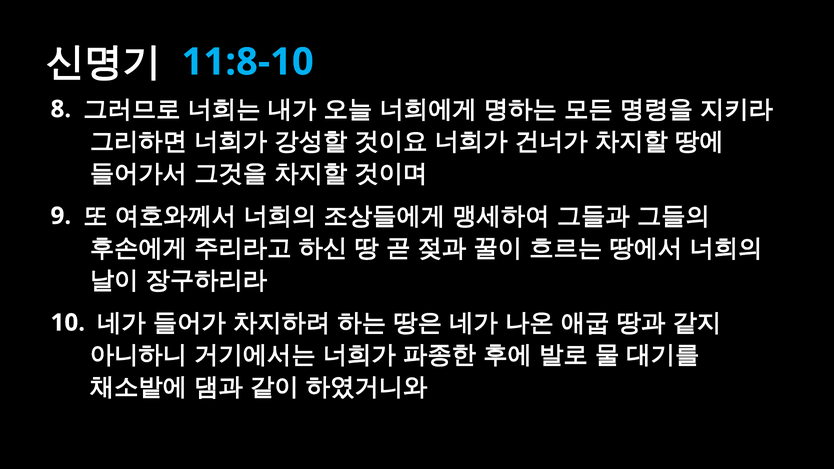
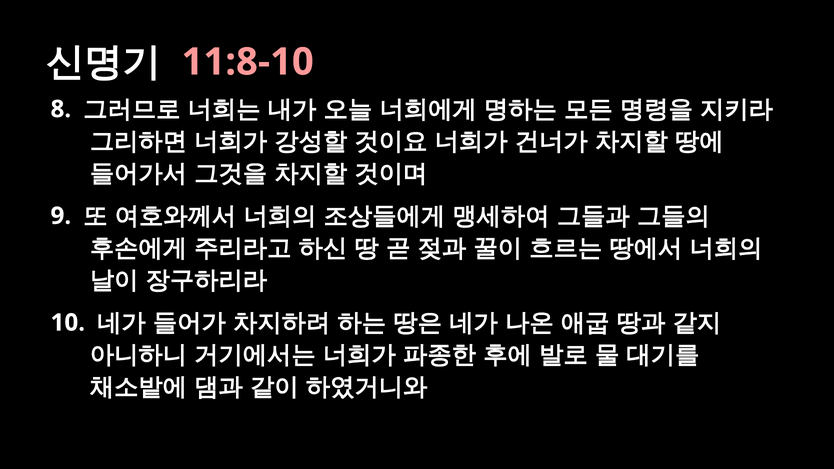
11:8-10 colour: light blue -> pink (248, 62)
